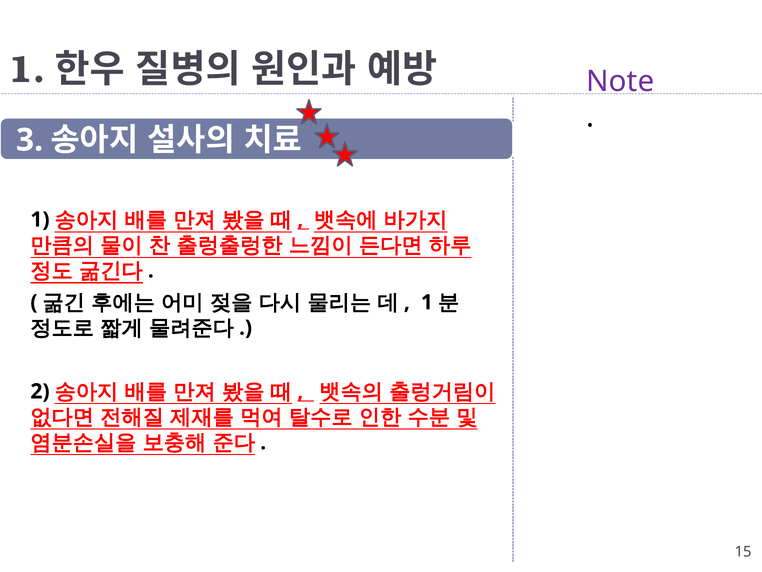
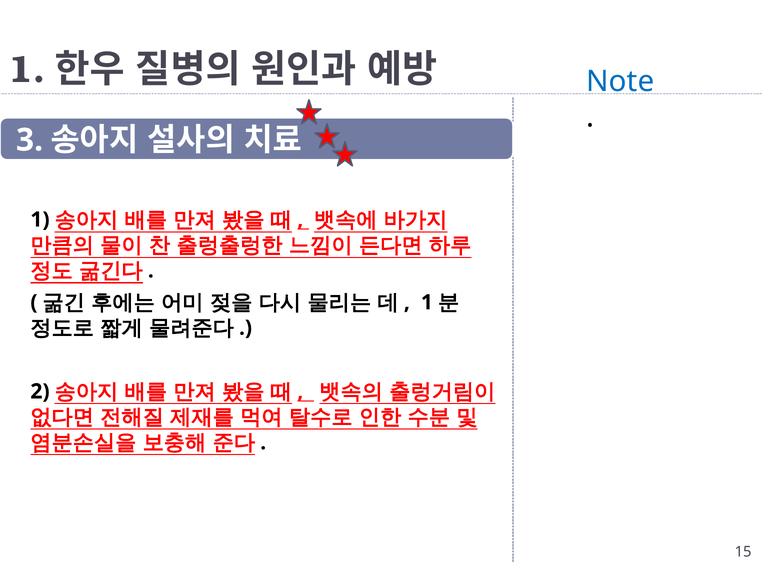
Note colour: purple -> blue (620, 81)
